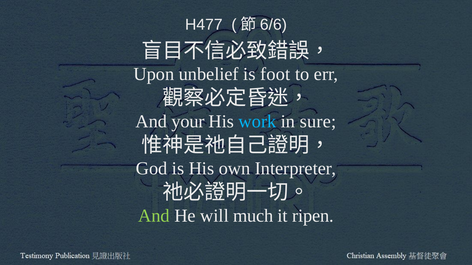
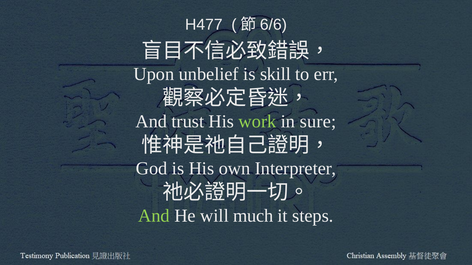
foot: foot -> skill (275, 74)
your: your -> trust (188, 122)
work colour: light blue -> light green (258, 122)
ripen: ripen -> steps (313, 216)
